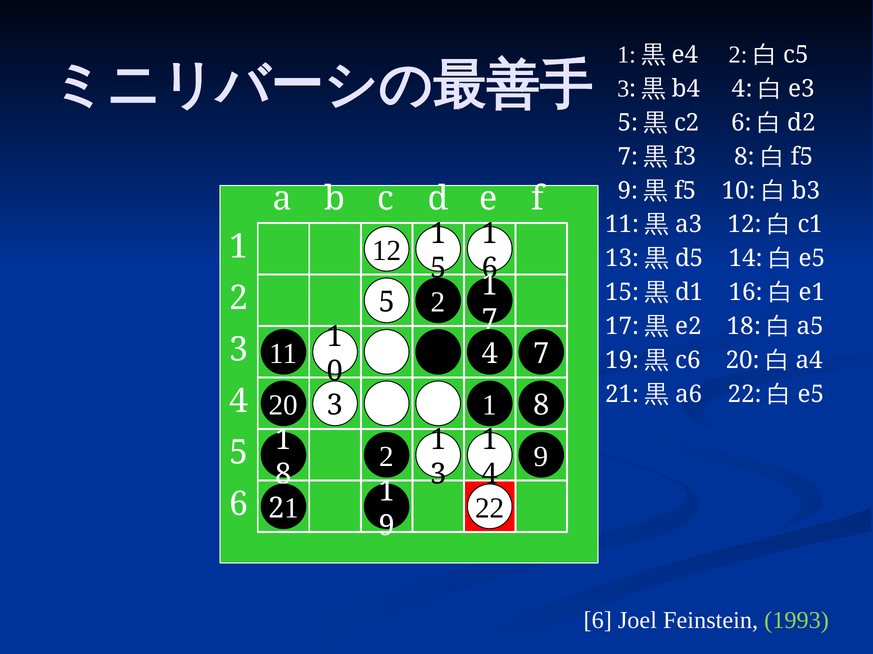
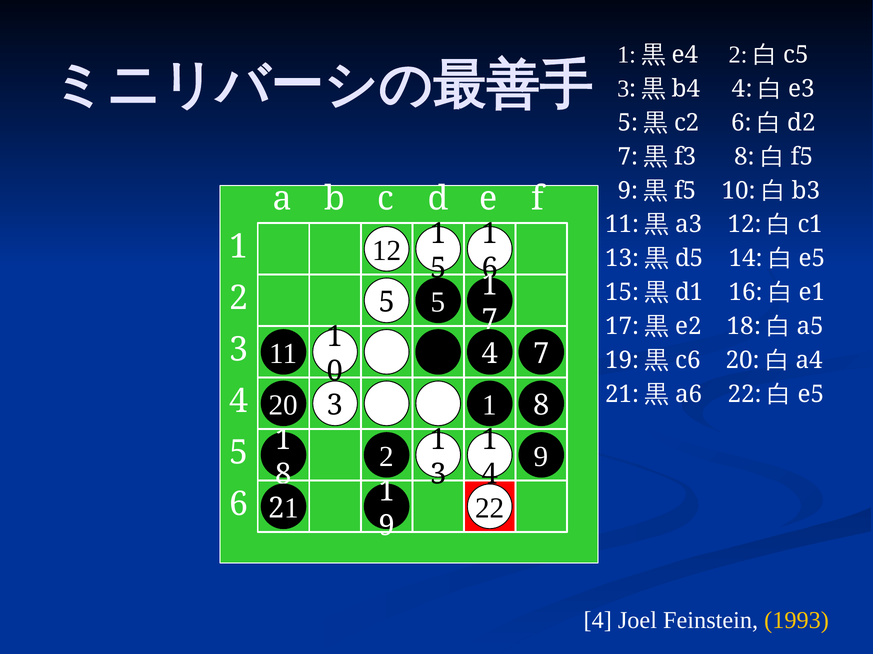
5 2: 2 -> 5 (438, 303)
6: 6 -> 4 (598, 621)
1993 colour: light green -> yellow (797, 621)
